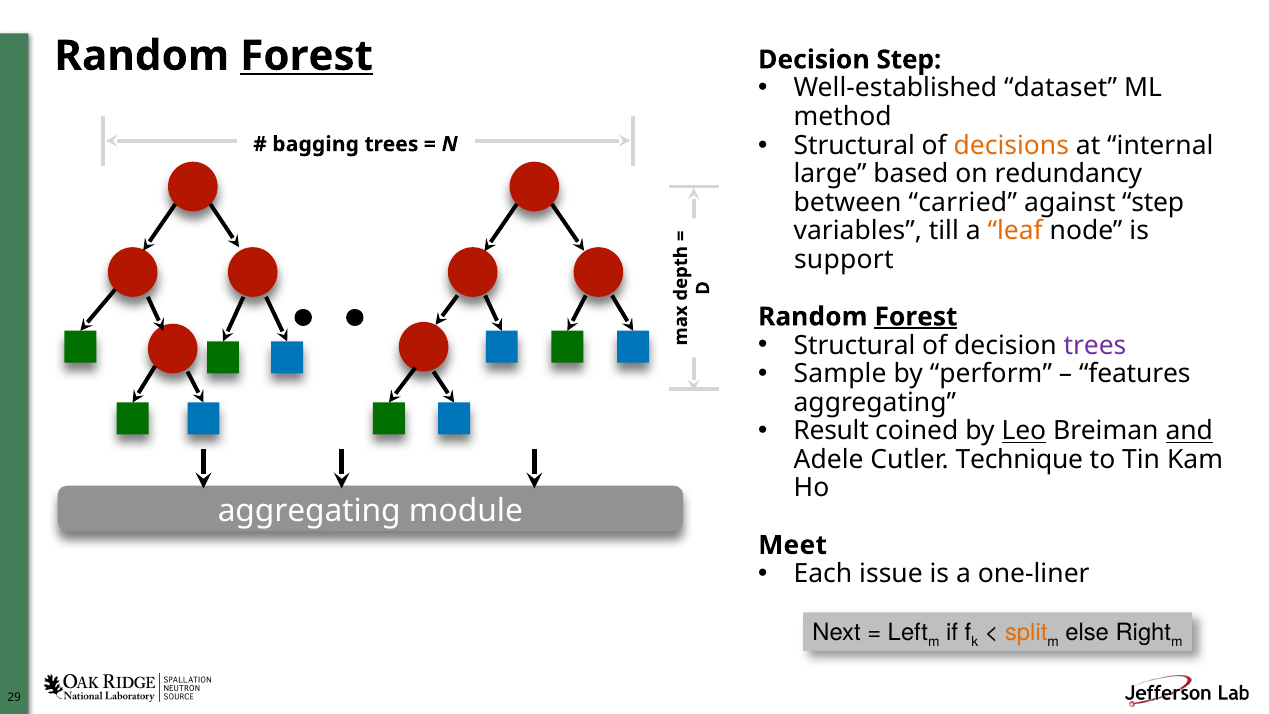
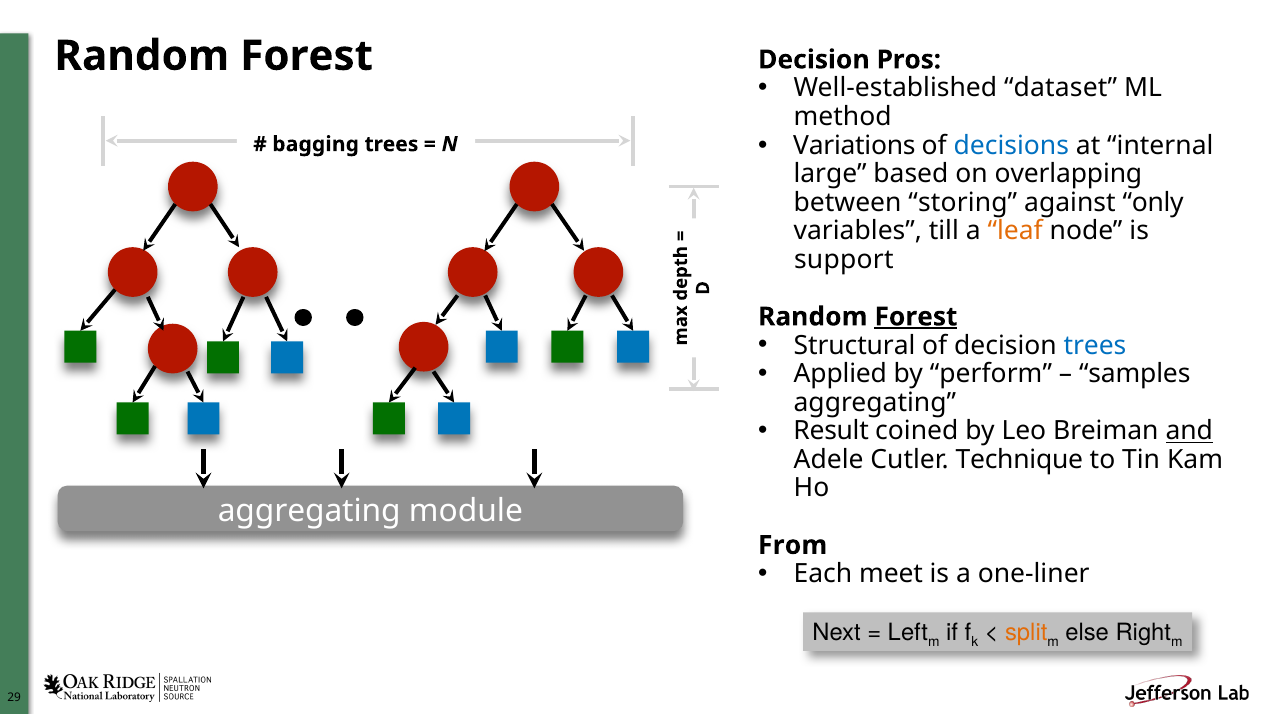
Forest underline: present -> none (307, 56)
Decision Step: Step -> Pros (909, 60)
Structural: Structural -> Variations (854, 145)
decisions colour: orange -> blue (1011, 145)
redundancy: redundancy -> overlapping (1068, 174)
carried: carried -> storing (963, 202)
against step: step -> only (1153, 202)
trees colour: purple -> blue (1095, 345)
Sample: Sample -> Applied (840, 374)
features: features -> samples (1135, 374)
Leo underline: present -> none (1024, 431)
Meet: Meet -> From (793, 545)
issue: issue -> meet (891, 574)
